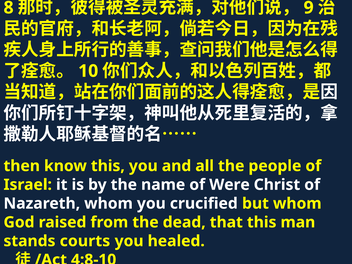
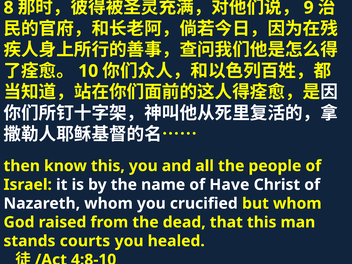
Were: Were -> Have (229, 185)
